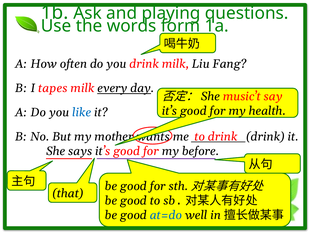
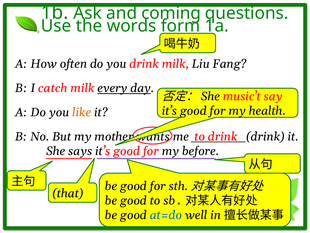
playing: playing -> coming (171, 13)
tapes: tapes -> catch (53, 88)
like colour: blue -> orange (82, 112)
